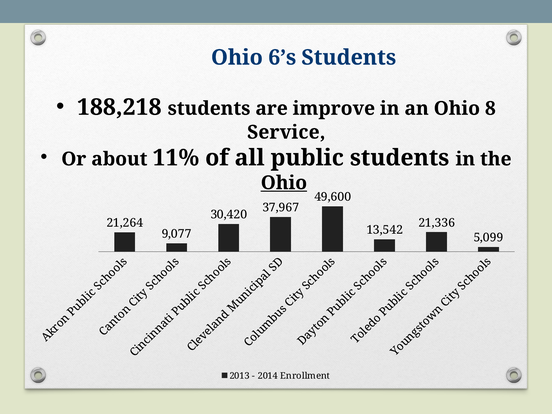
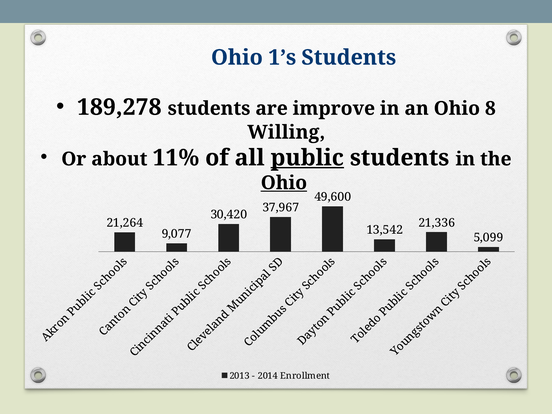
6’s: 6’s -> 1’s (282, 58)
188,218: 188,218 -> 189,278 (119, 107)
Service: Service -> Willing (286, 132)
public underline: none -> present (307, 158)
